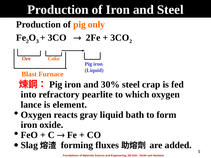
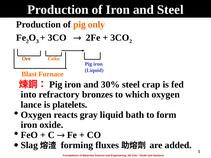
pearlite: pearlite -> bronzes (97, 95)
element: element -> platelets (70, 105)
